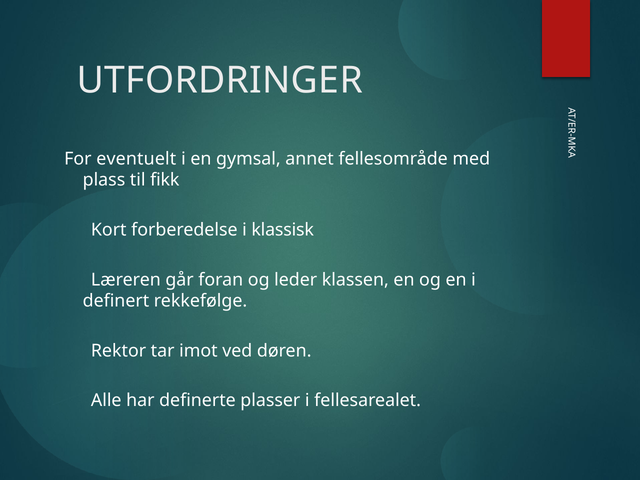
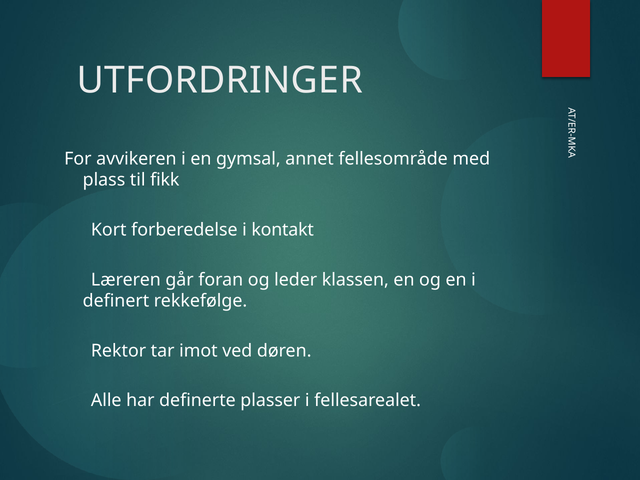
eventuelt: eventuelt -> avvikeren (136, 159)
klassisk: klassisk -> kontakt (283, 230)
